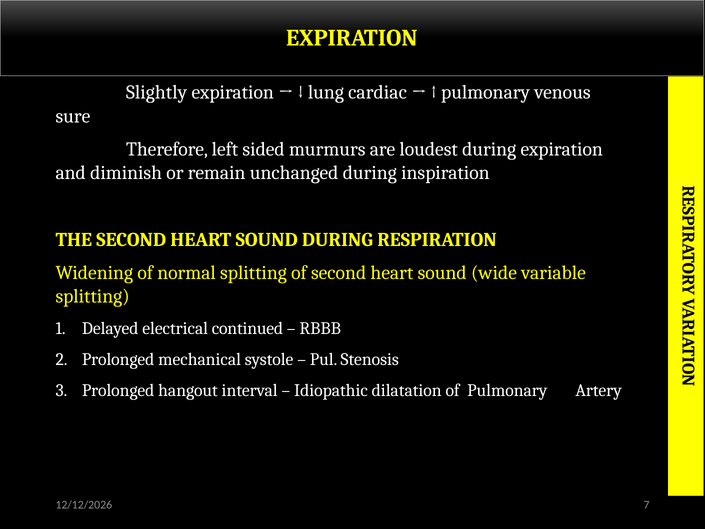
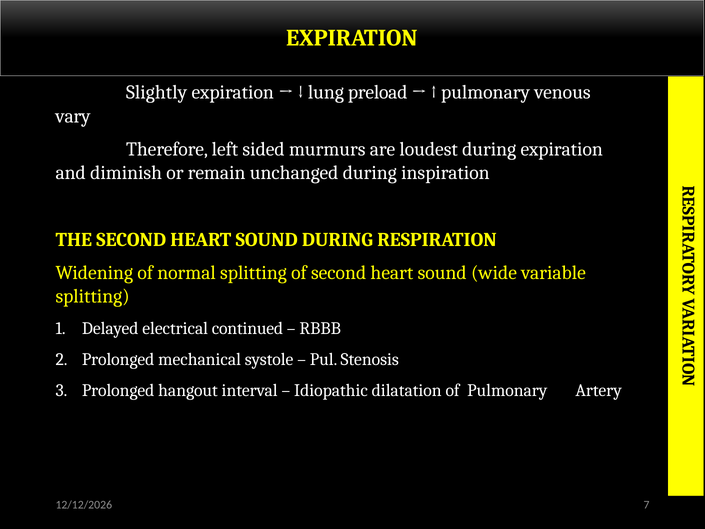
cardiac: cardiac -> preload (378, 92)
sure: sure -> vary (73, 116)
